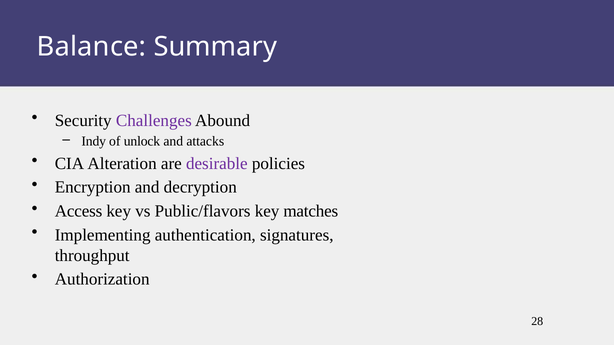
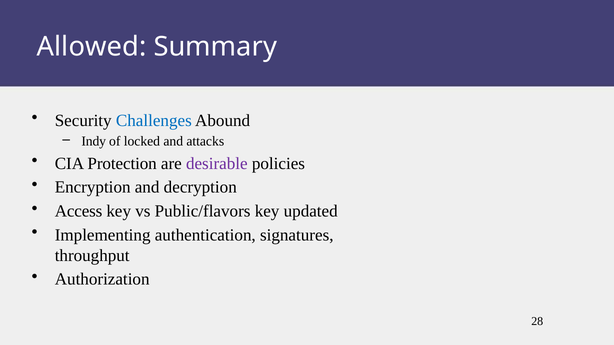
Balance: Balance -> Allowed (92, 47)
Challenges colour: purple -> blue (154, 121)
unlock: unlock -> locked (142, 142)
Alteration: Alteration -> Protection (122, 164)
matches: matches -> updated (311, 211)
